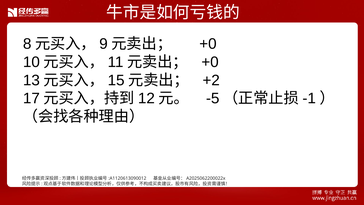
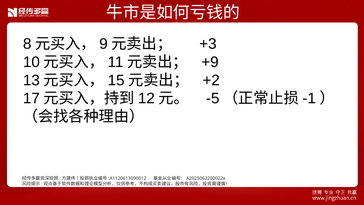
+0: +0 -> +3 (208, 44)
+0: +0 -> +9 (210, 62)
